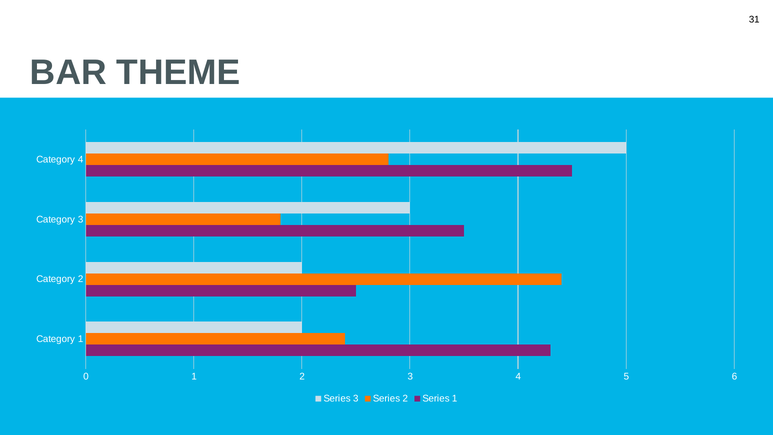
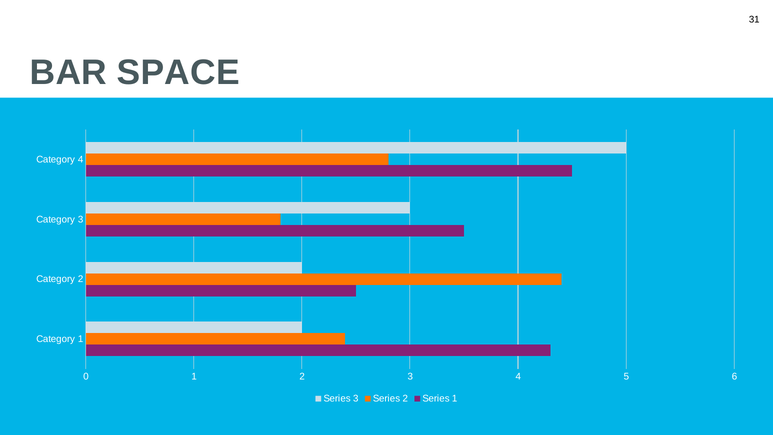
THEME: THEME -> SPACE (178, 72)
